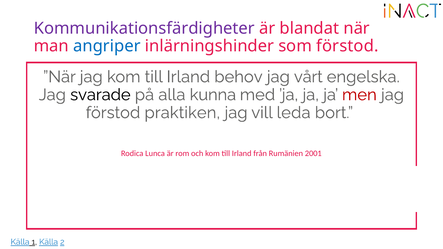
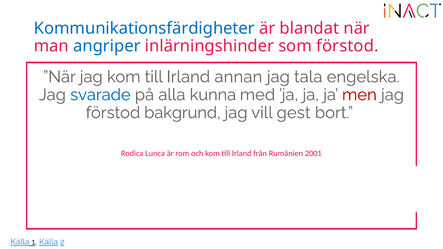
Kommunikationsfärdigheter colour: purple -> blue (144, 28)
behov: behov -> annan (238, 77)
vårt: vårt -> tala (308, 77)
svarade colour: black -> blue (100, 95)
praktiken: praktiken -> bakgrund (182, 113)
leda: leda -> gest (294, 113)
